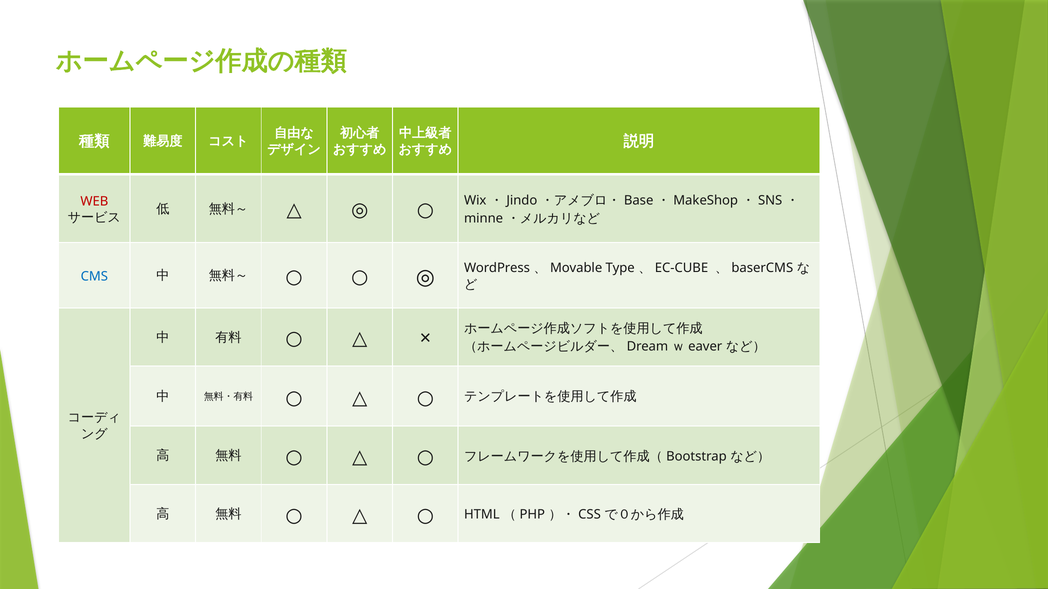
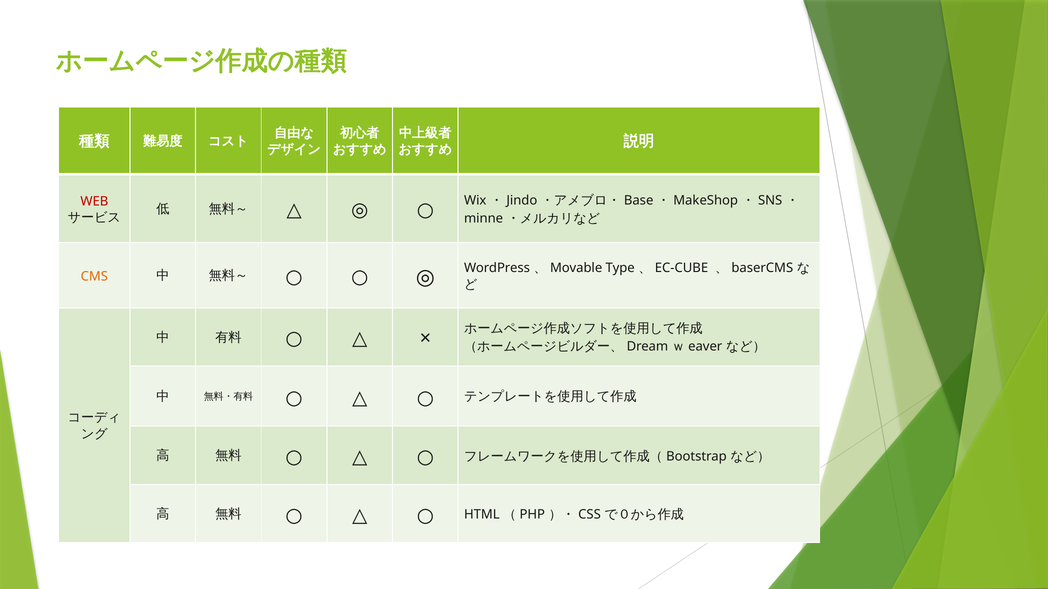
CMS colour: blue -> orange (94, 277)
